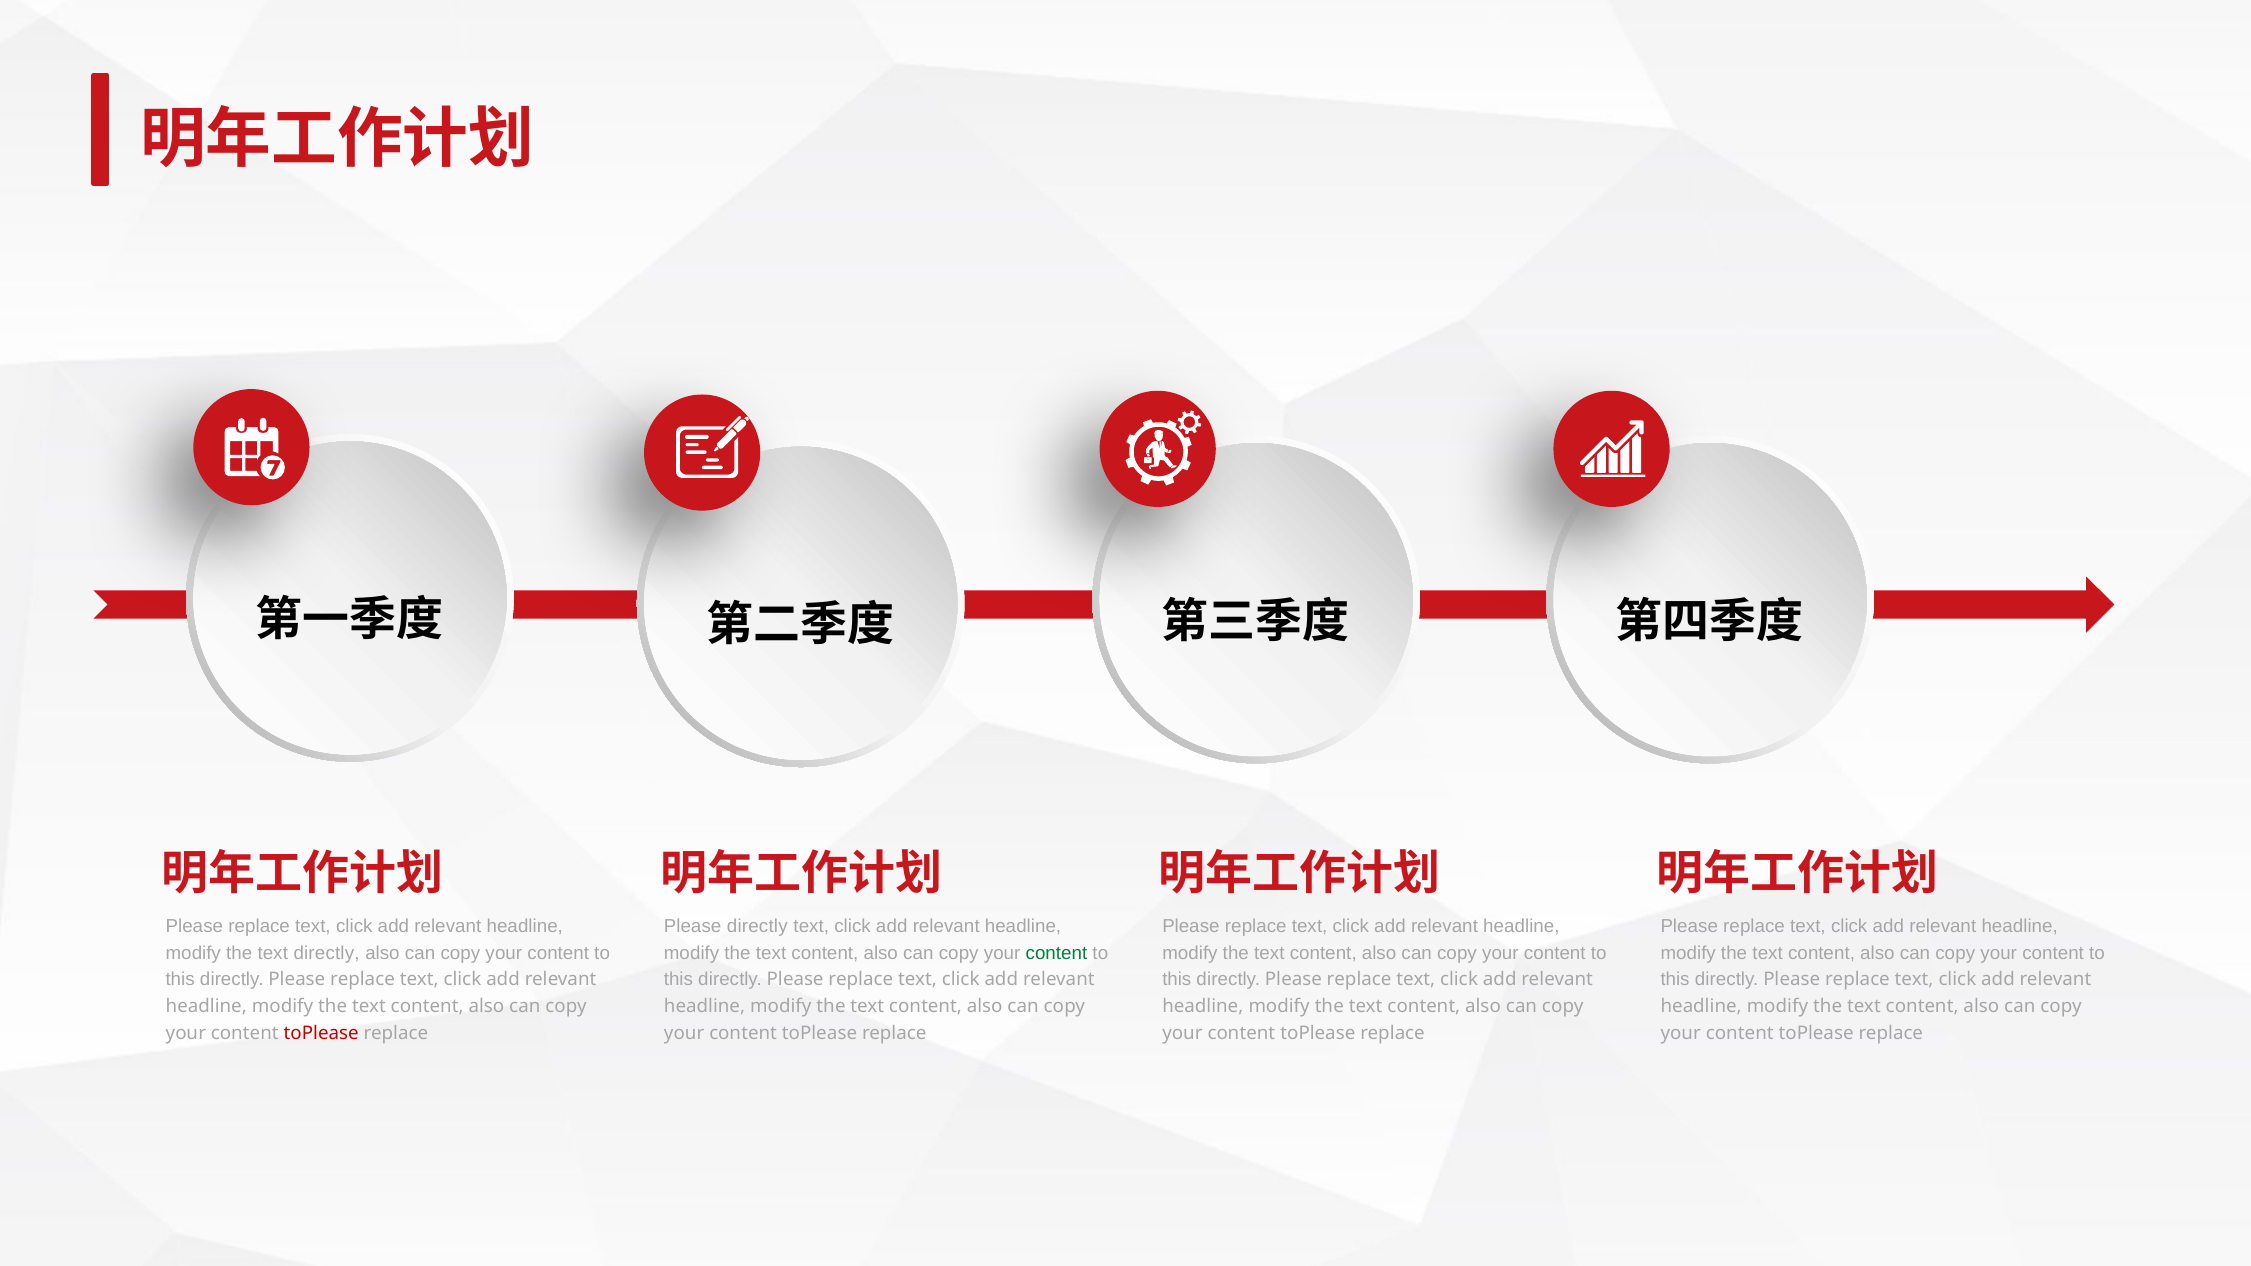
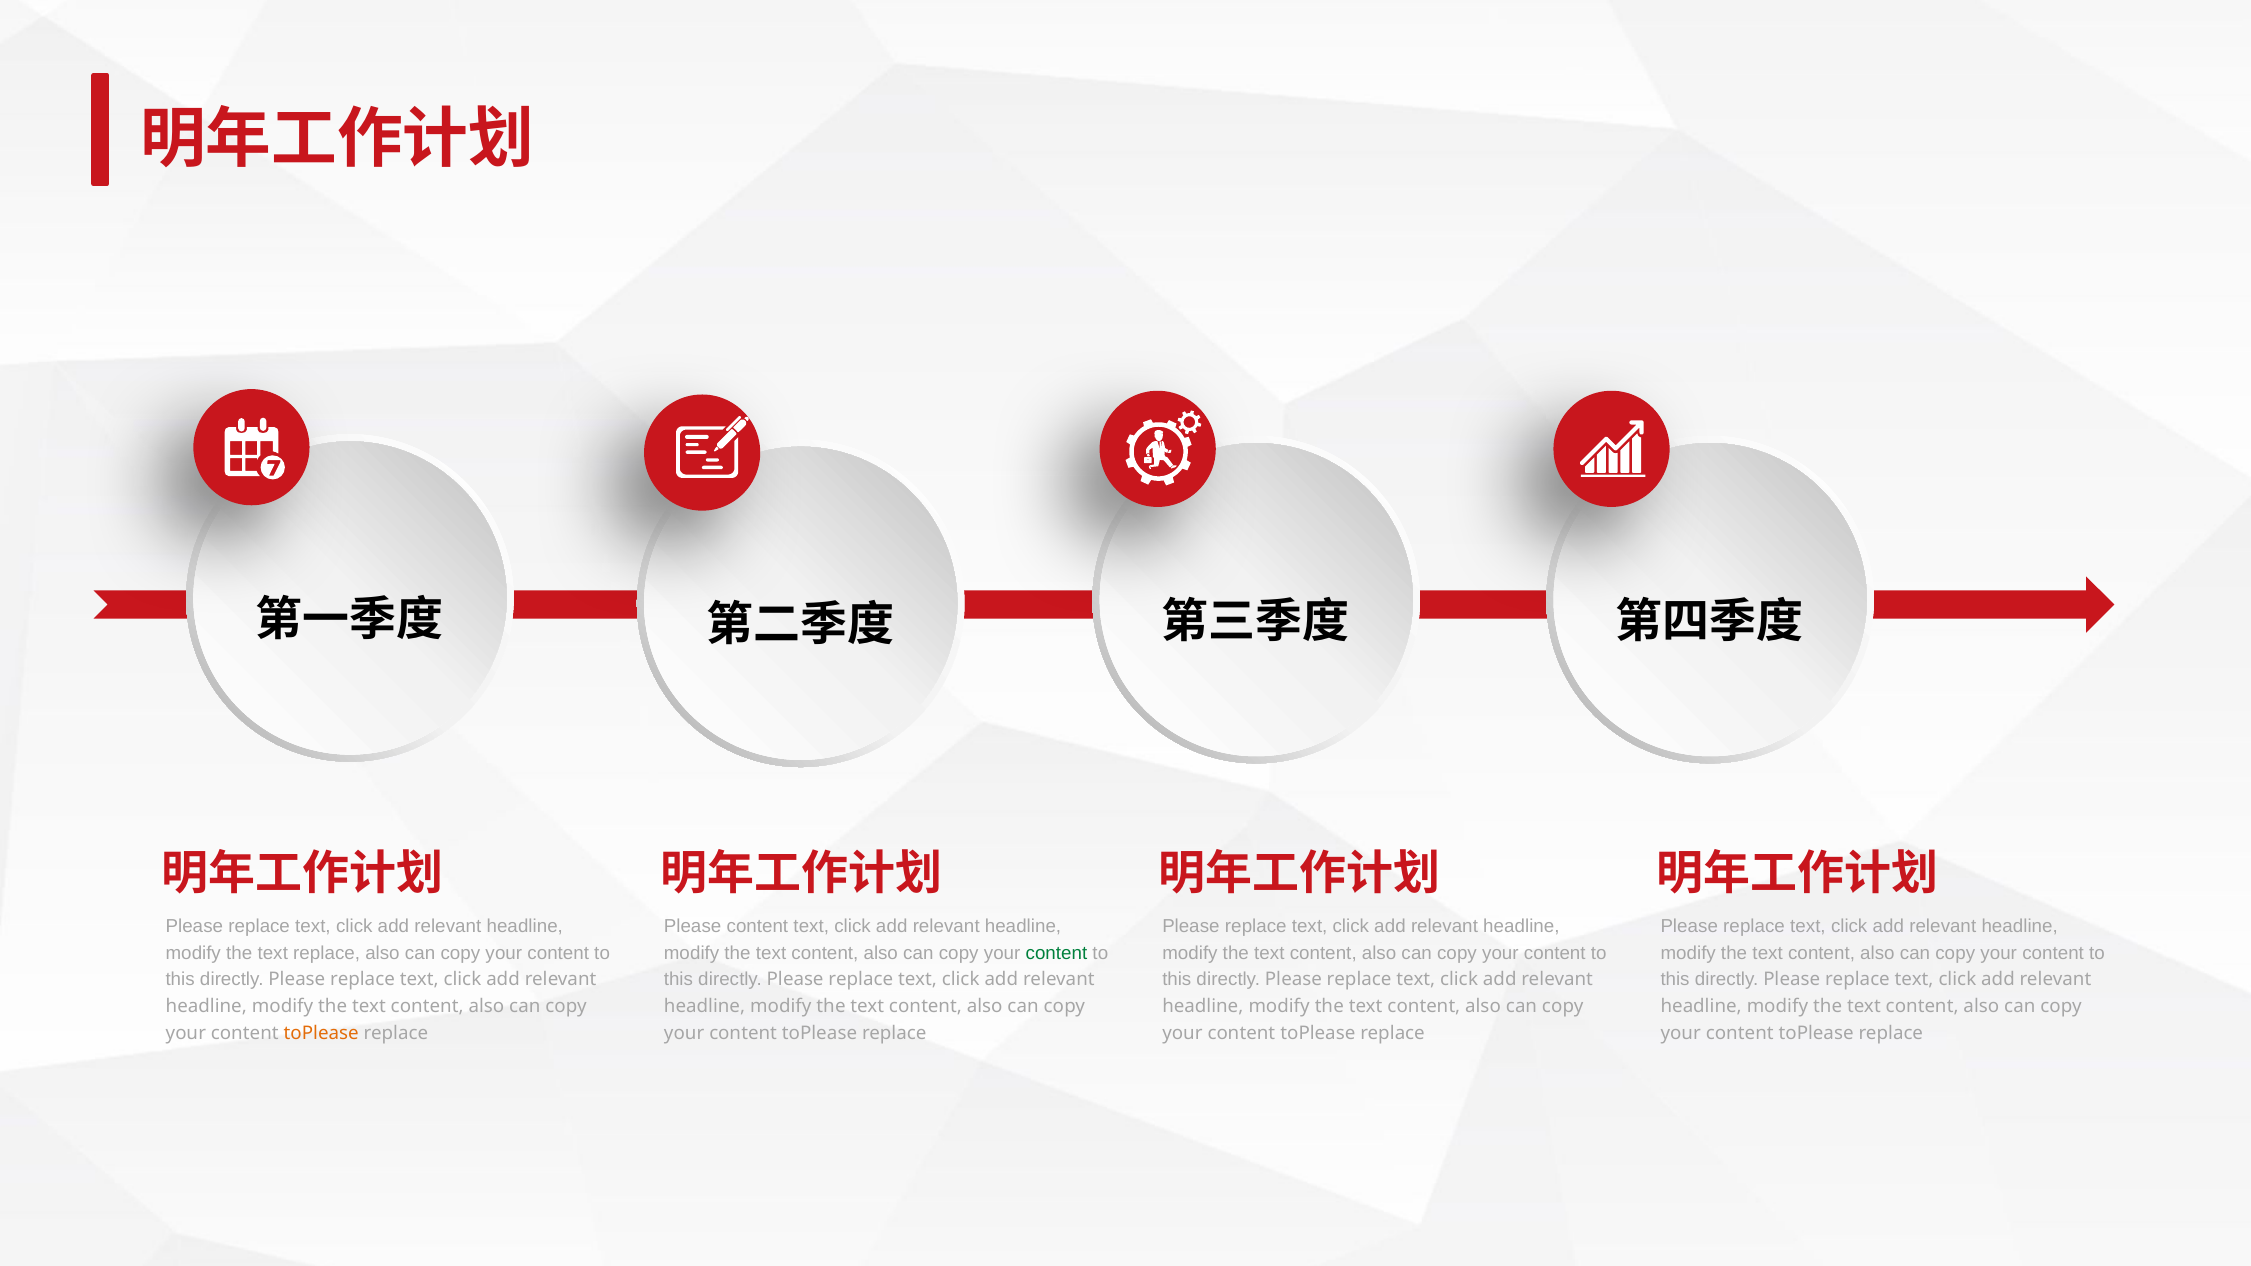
Please directly: directly -> content (757, 926)
text directly: directly -> replace (327, 953)
toPlease colour: red -> orange (321, 1034)
